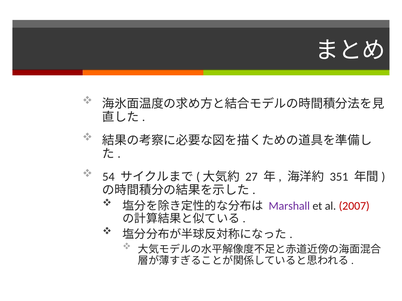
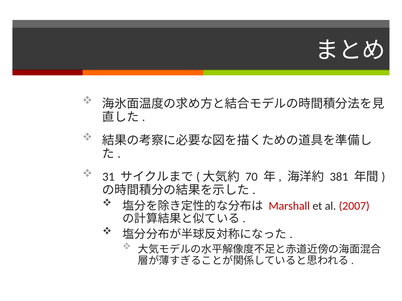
54: 54 -> 31 (109, 177)
27: 27 -> 70 (251, 177)
351: 351 -> 381 (339, 177)
Marshall colour: purple -> red (289, 206)
